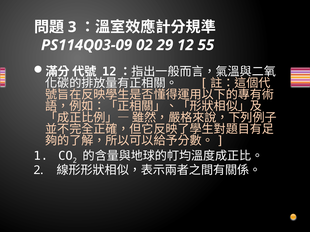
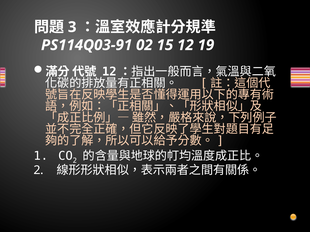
PS114Q03-09: PS114Q03-09 -> PS114Q03-91 (87, 45)
29: 29 -> 15 (165, 45)
55: 55 -> 19 (206, 45)
